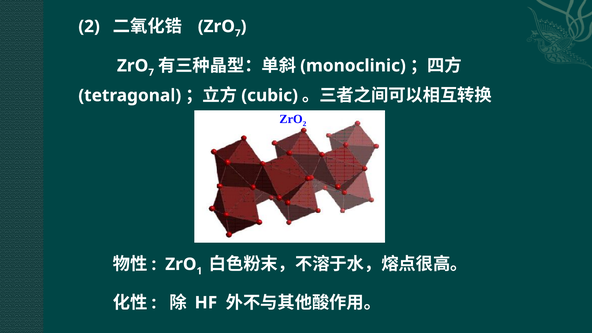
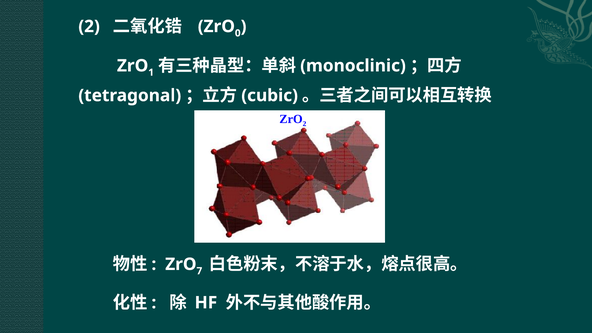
7: 7 -> 0 (238, 33)
7: 7 -> 1 (151, 72)
1: 1 -> 7 (199, 271)
